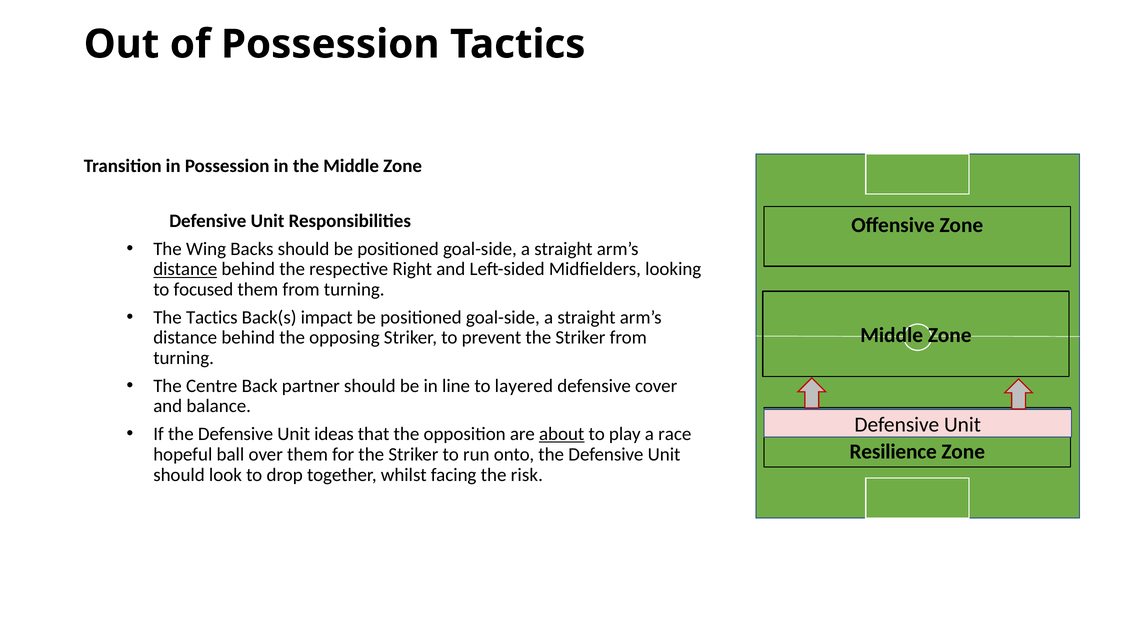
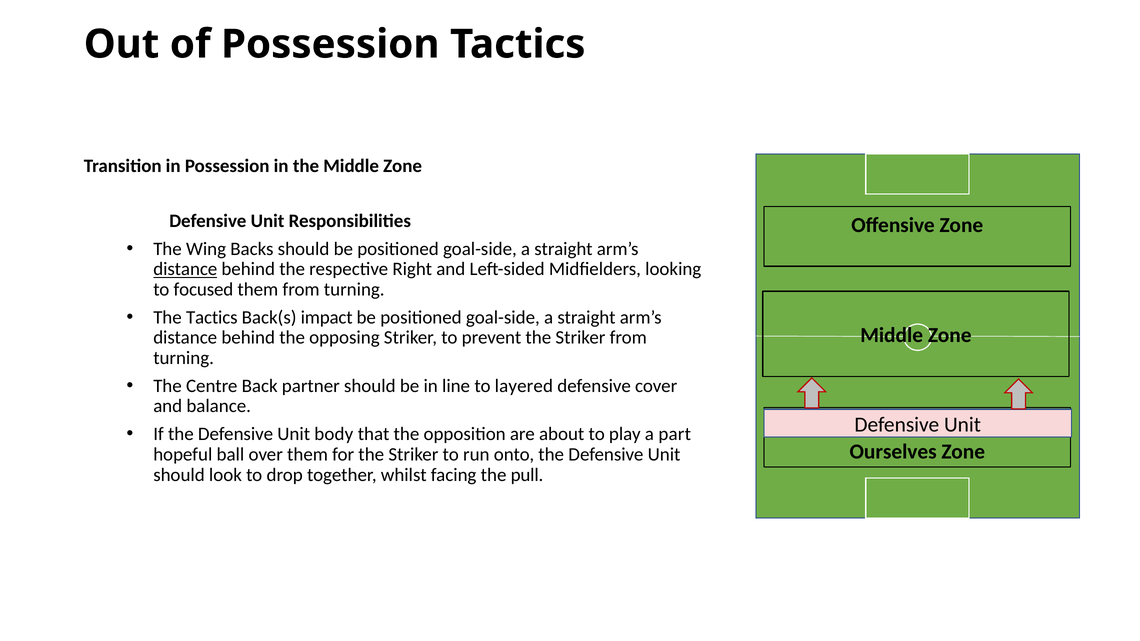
ideas: ideas -> body (334, 434)
about underline: present -> none (562, 434)
race: race -> part (675, 434)
Resilience: Resilience -> Ourselves (893, 452)
risk: risk -> pull (527, 475)
